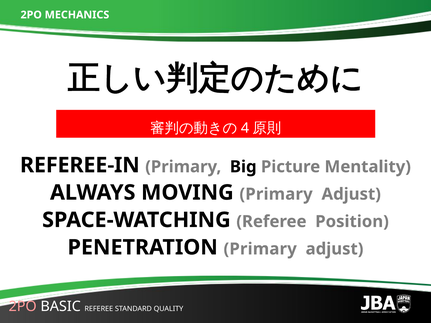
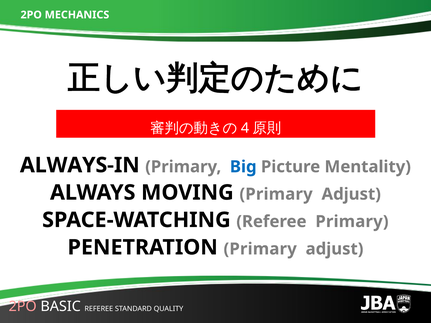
REFEREE-IN: REFEREE-IN -> ALWAYS-IN (80, 165)
Big colour: black -> blue (243, 167)
Referee Position: Position -> Primary (352, 222)
